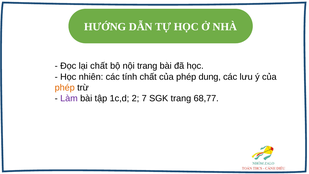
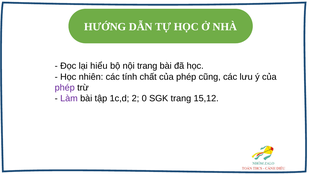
lại chất: chất -> hiểu (99, 66)
dung: dung -> cũng (210, 77)
phép colour: orange -> purple (65, 88)
7: 7 -> 0 (144, 98)
68,77: 68,77 -> 15,12 (206, 98)
